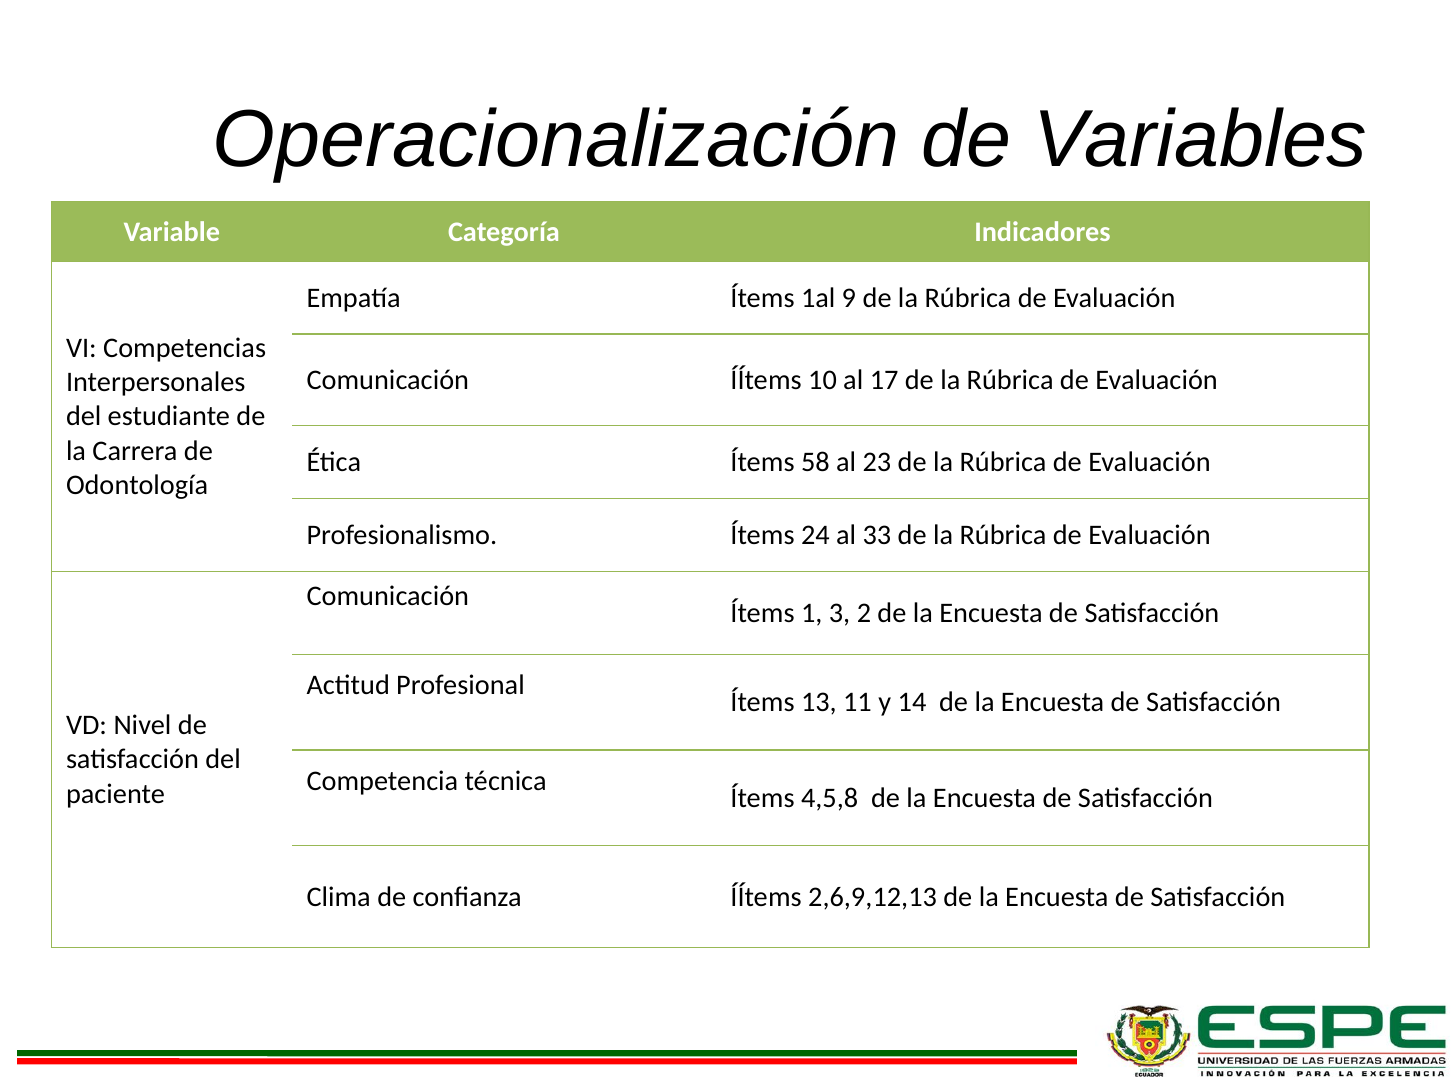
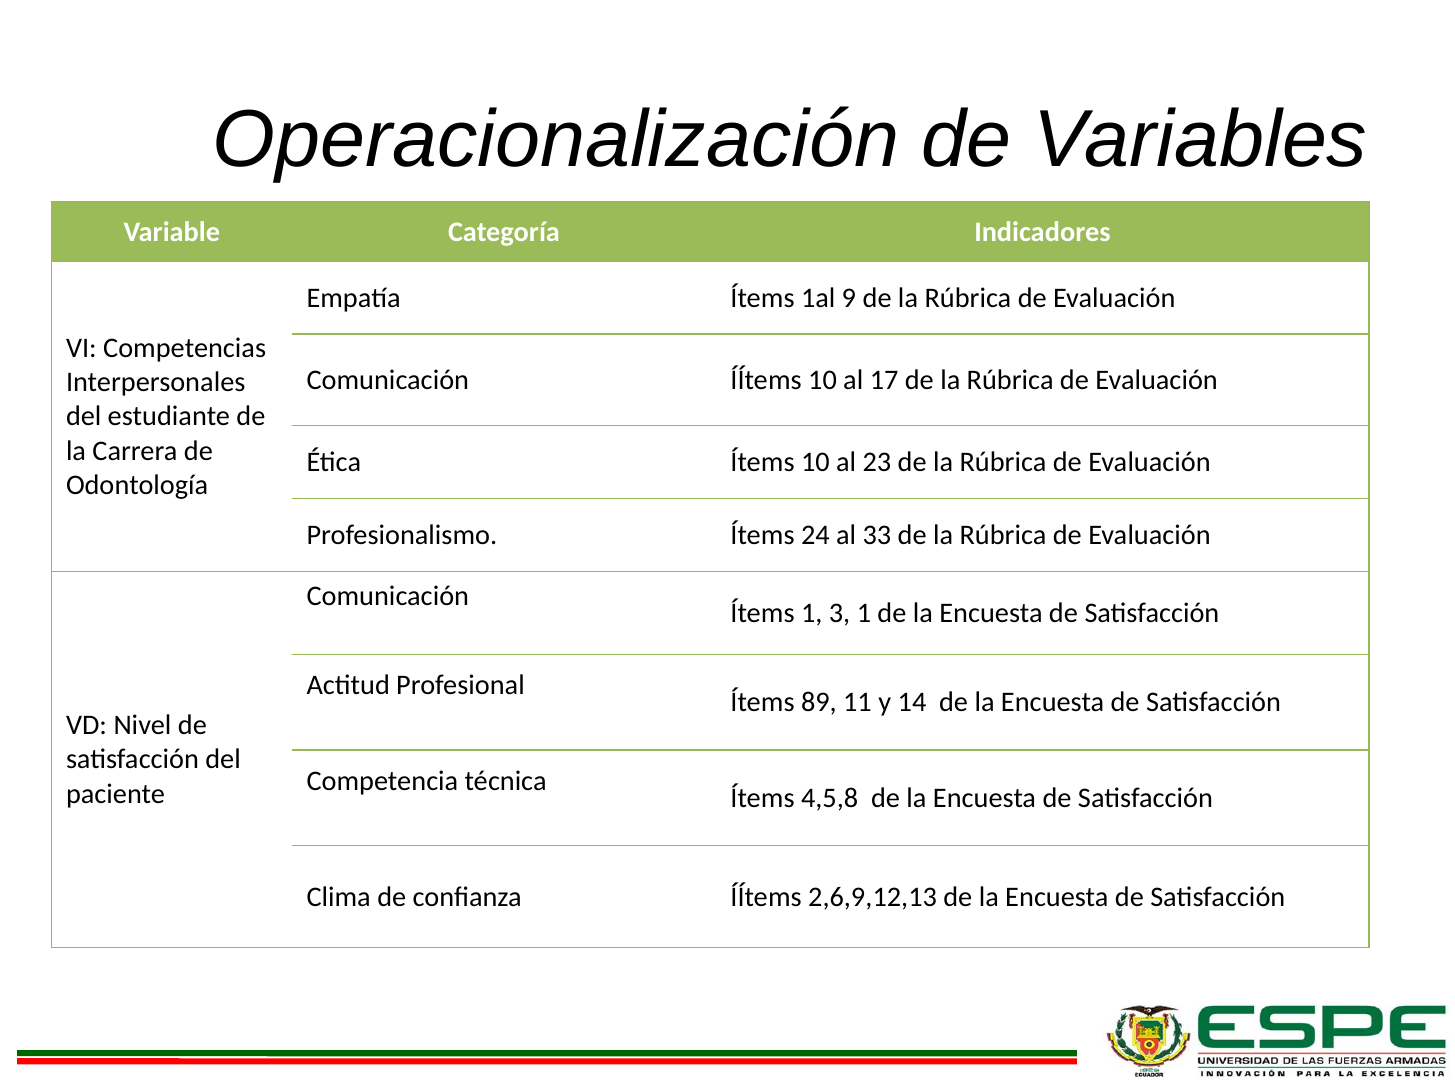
Ítems 58: 58 -> 10 (815, 463)
3 2: 2 -> 1 (864, 613)
13: 13 -> 89 (819, 703)
